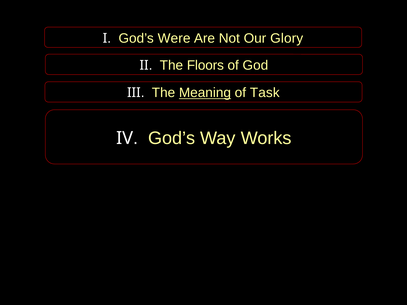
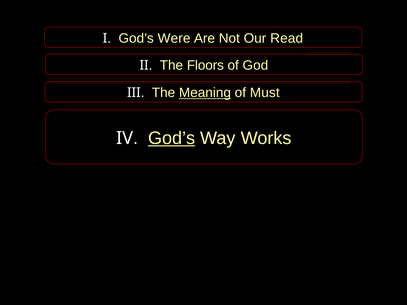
Glory: Glory -> Read (287, 38)
Task: Task -> Must (265, 93)
God’s underline: none -> present (172, 138)
